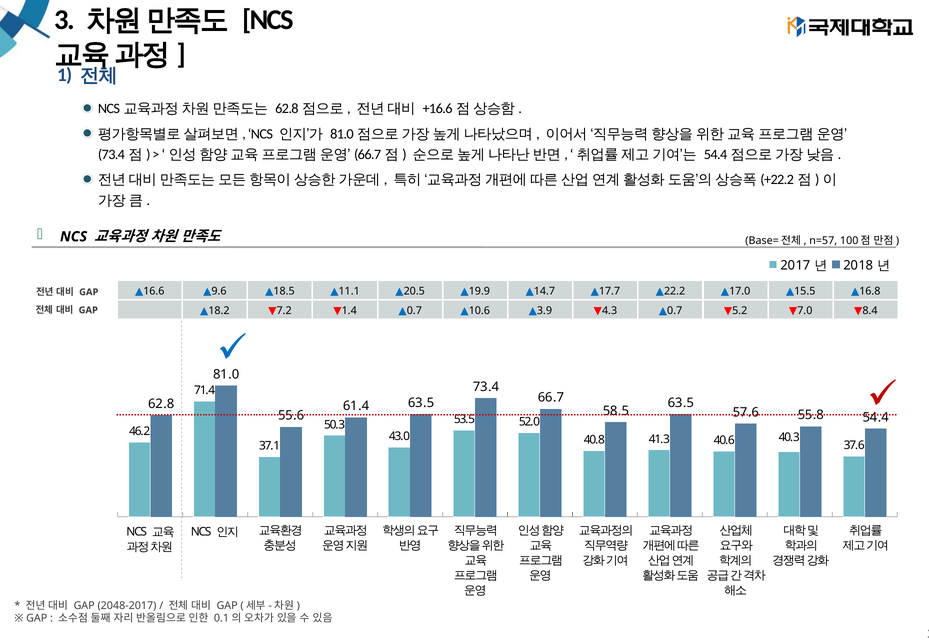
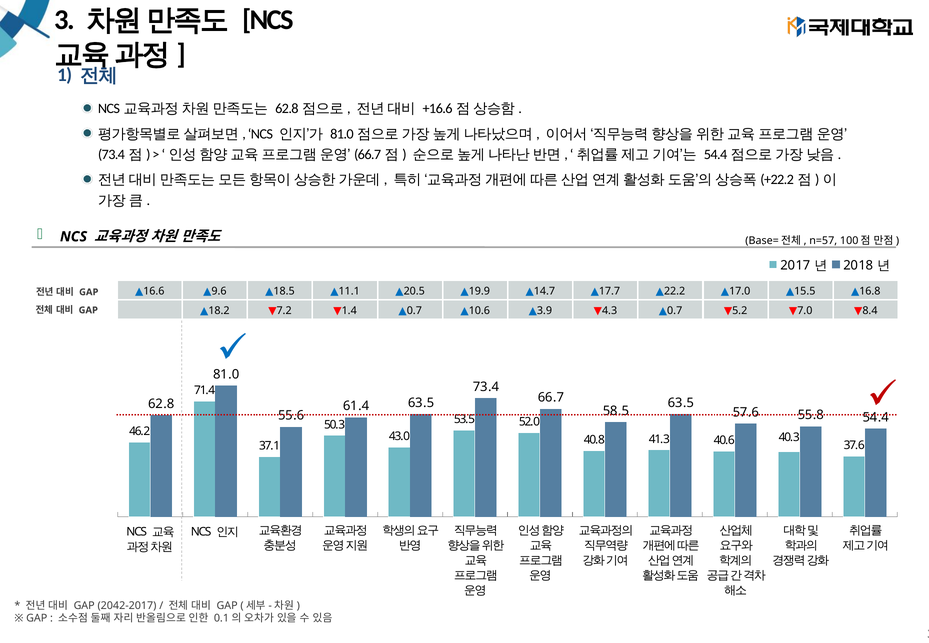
2048-2017: 2048-2017 -> 2042-2017 (127, 606)
